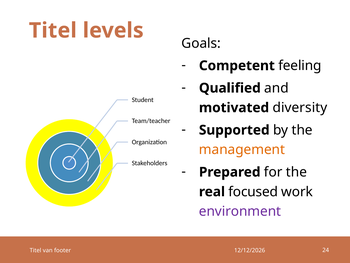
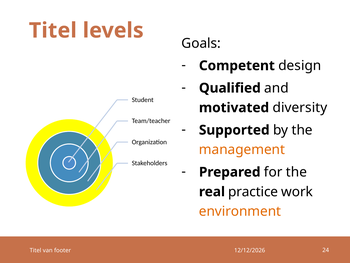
feeling: feeling -> design (300, 66)
focused: focused -> practice (253, 191)
environment colour: purple -> orange (240, 211)
